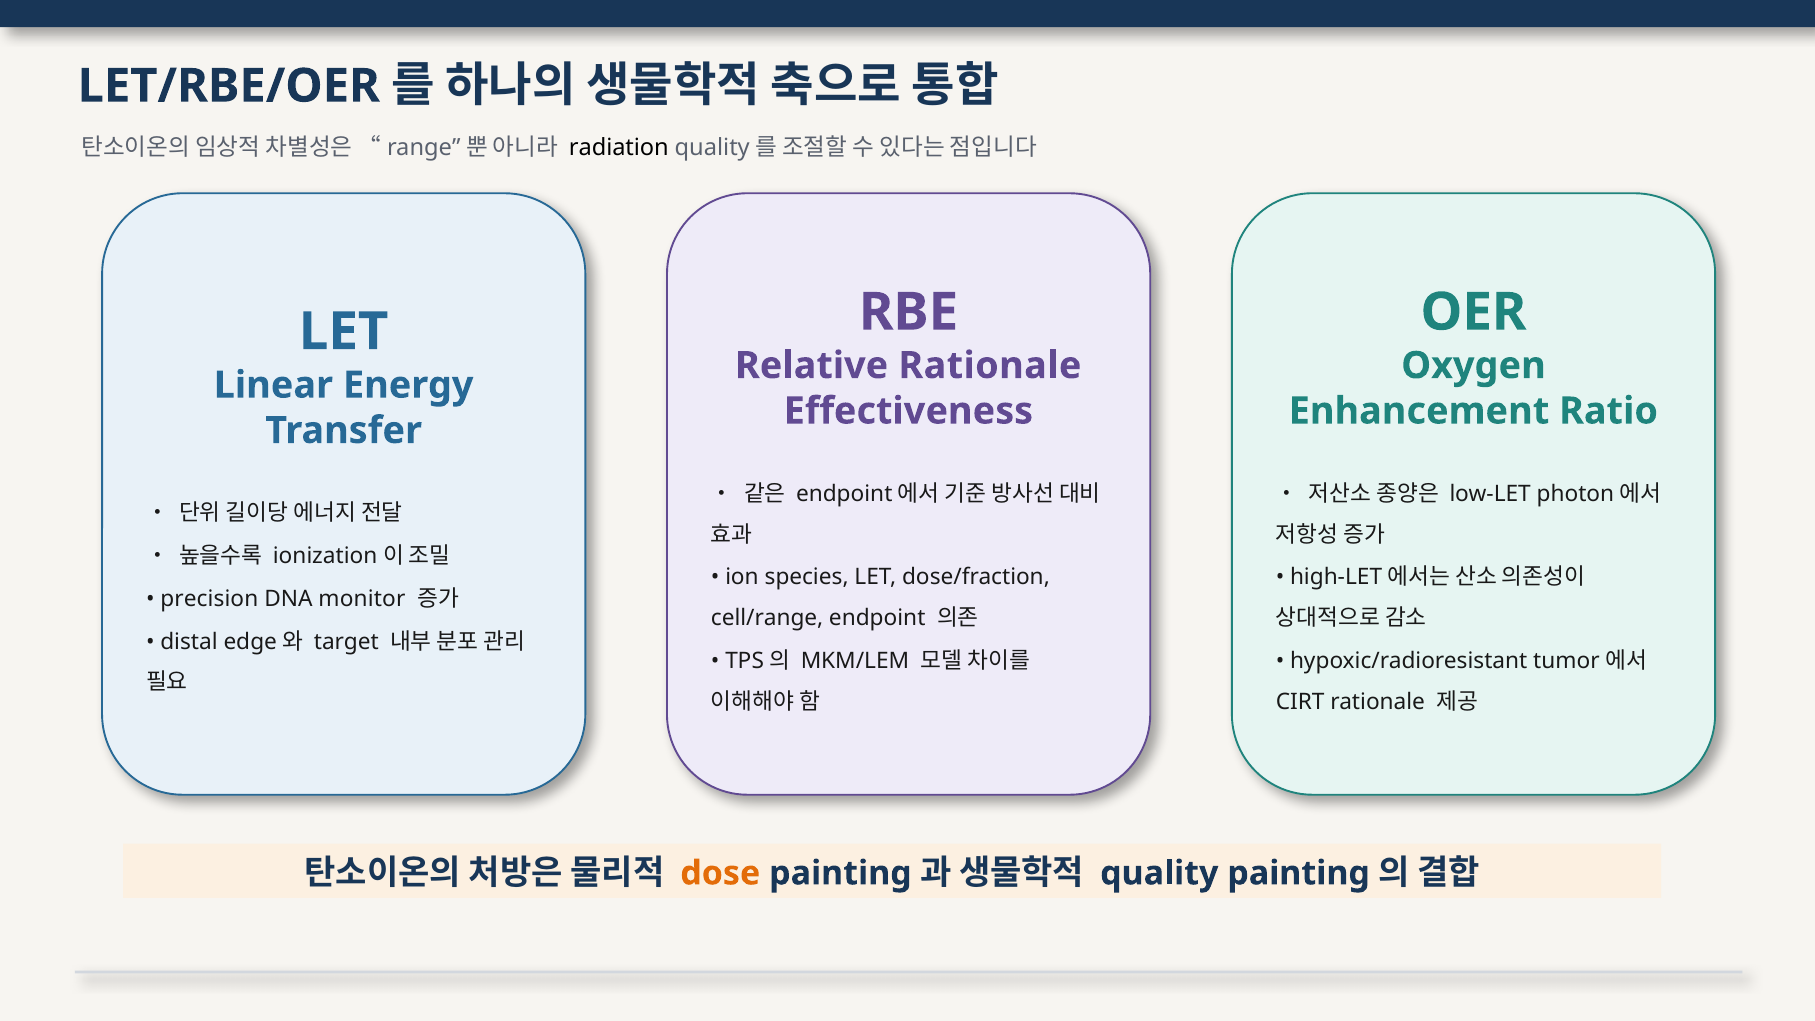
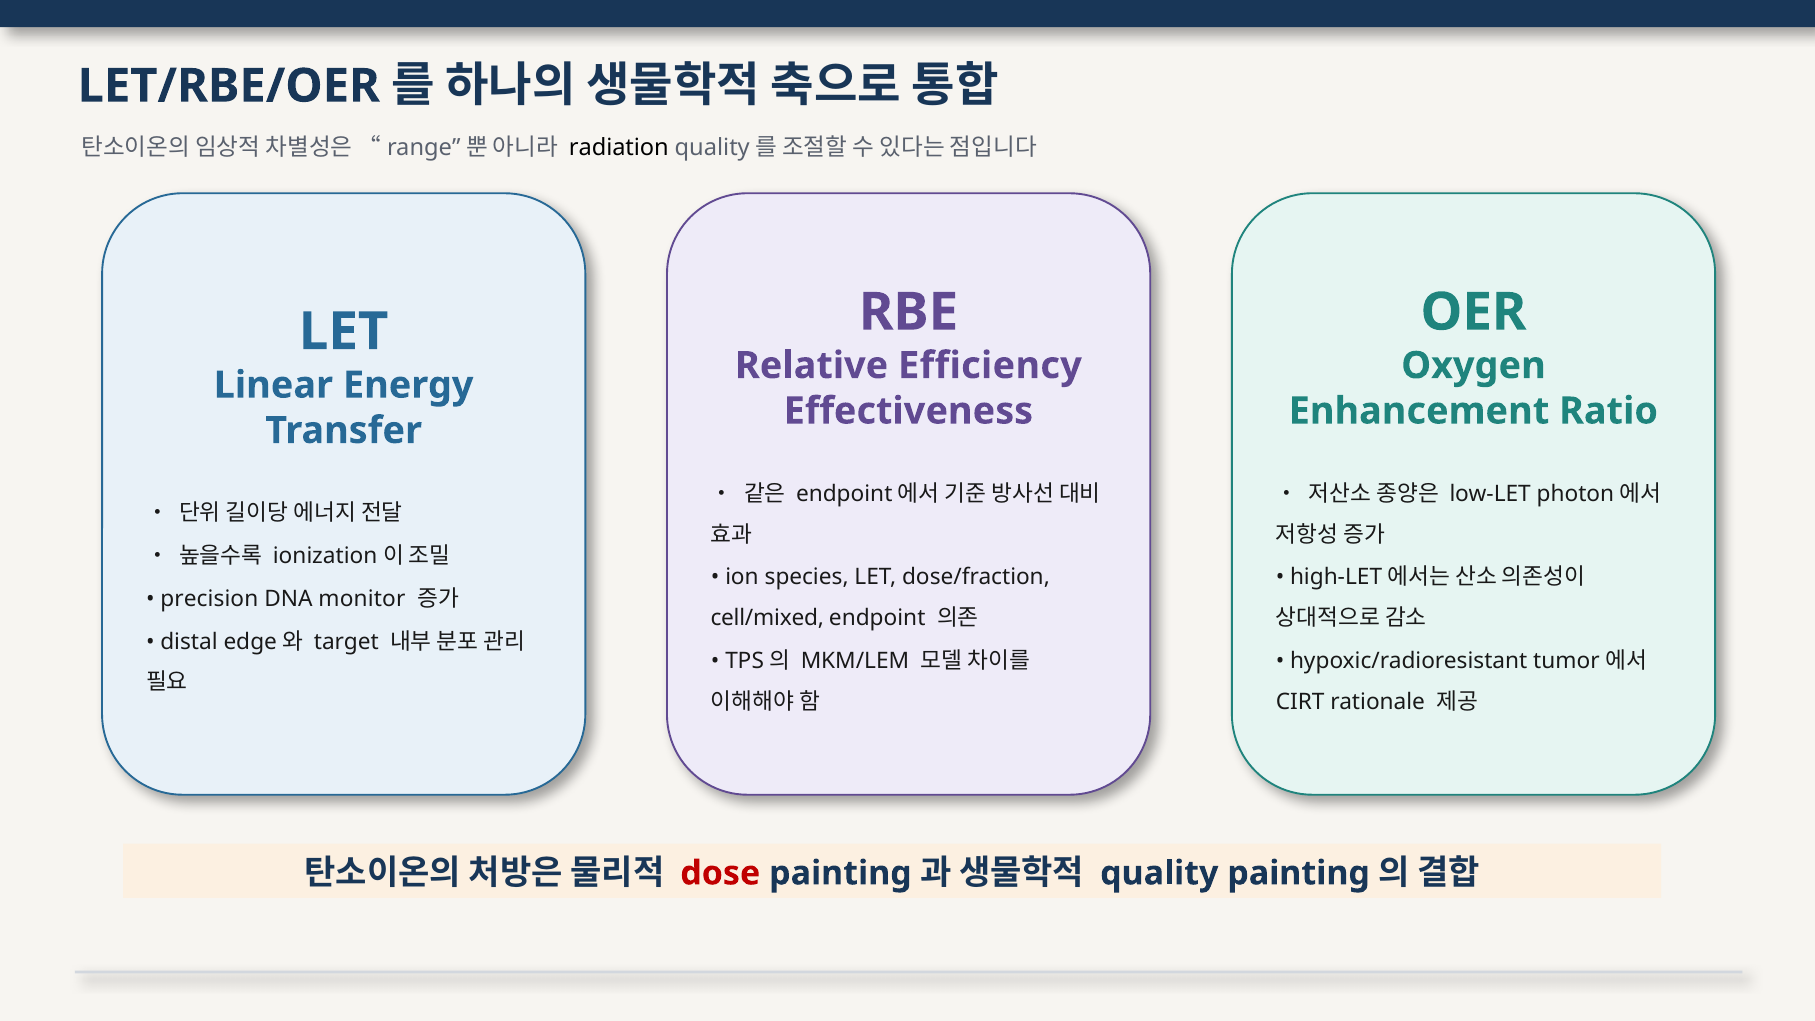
Relative Rationale: Rationale -> Efficiency (990, 366)
cell/range: cell/range -> cell/mixed (767, 618)
dose colour: orange -> red (720, 873)
